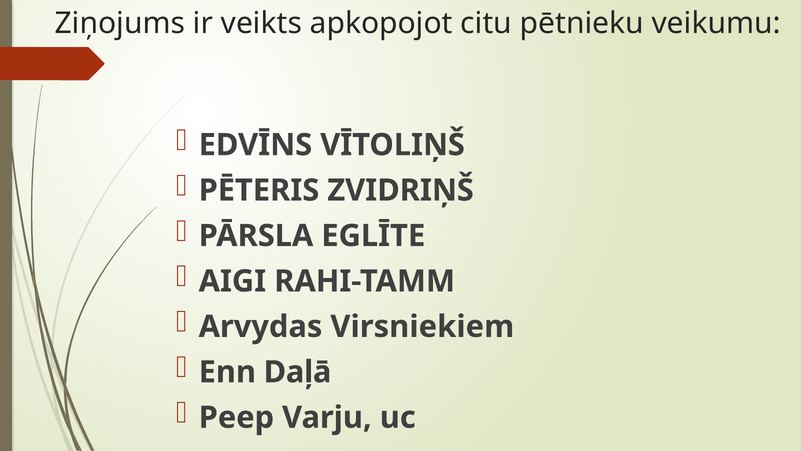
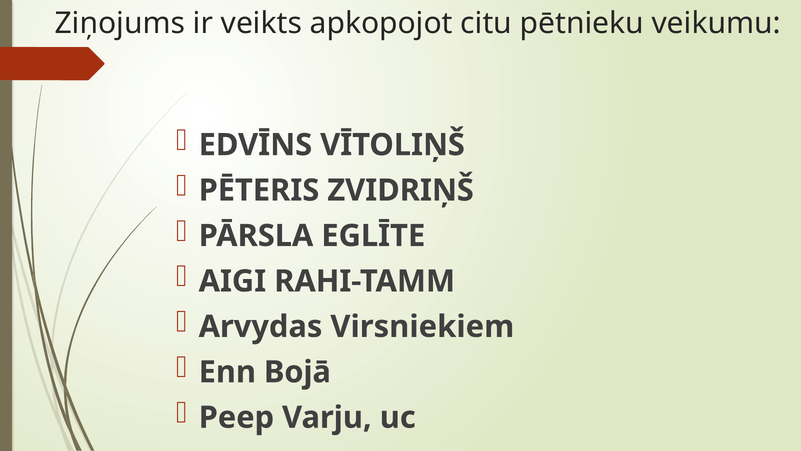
Daļā: Daļā -> Bojā (297, 372)
